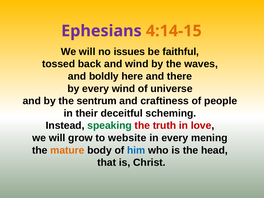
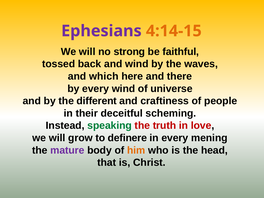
issues: issues -> strong (129, 52)
boldly: boldly -> which (104, 76)
sentrum: sentrum -> different (97, 101)
website: website -> definere (127, 138)
mature colour: orange -> purple (67, 150)
him colour: blue -> orange (136, 150)
